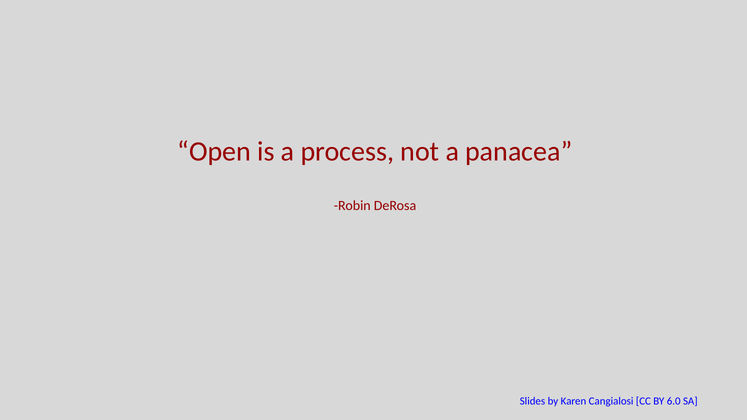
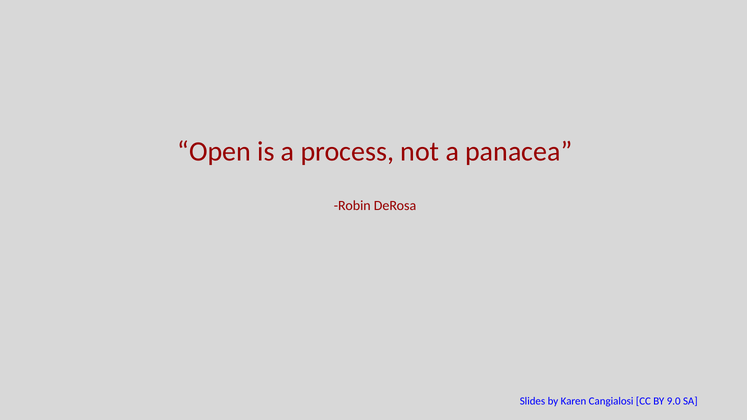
6.0: 6.0 -> 9.0 (674, 402)
